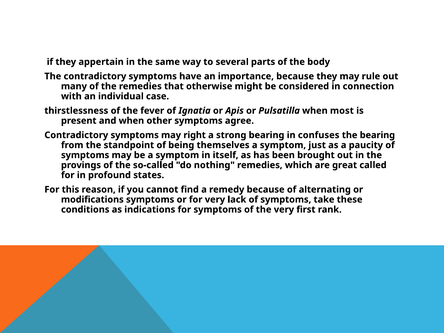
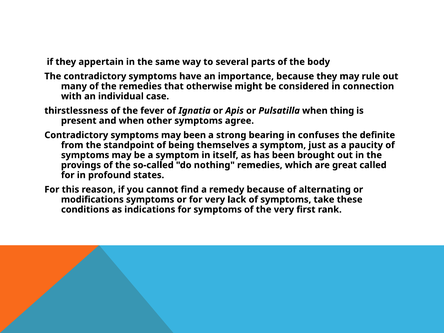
most: most -> thing (342, 111)
may right: right -> been (195, 135)
the bearing: bearing -> definite (377, 135)
